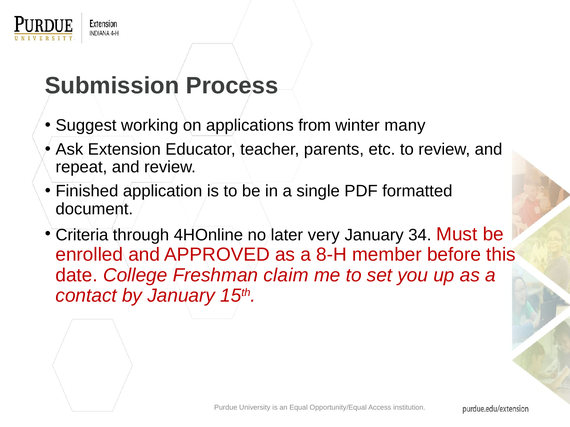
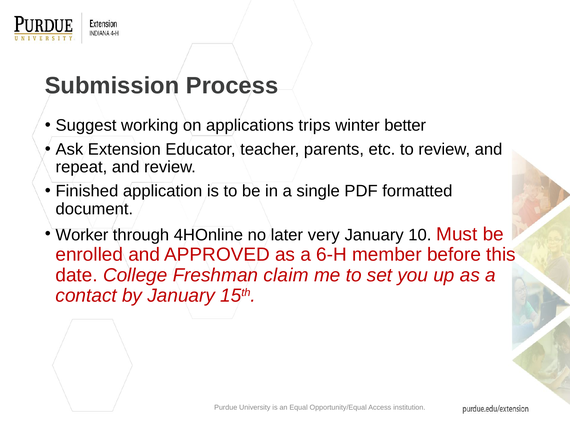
from: from -> trips (314, 126)
many: many -> better (405, 126)
Criteria: Criteria -> Worker (82, 235)
34: 34 -> 10 (420, 235)
8-H: 8-H -> 6-H (332, 255)
